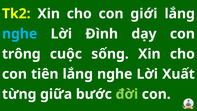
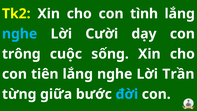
giới: giới -> tình (144, 14)
Đình: Đình -> Cười (102, 34)
Xuất: Xuất -> Trần (178, 74)
đời colour: light green -> light blue (127, 94)
